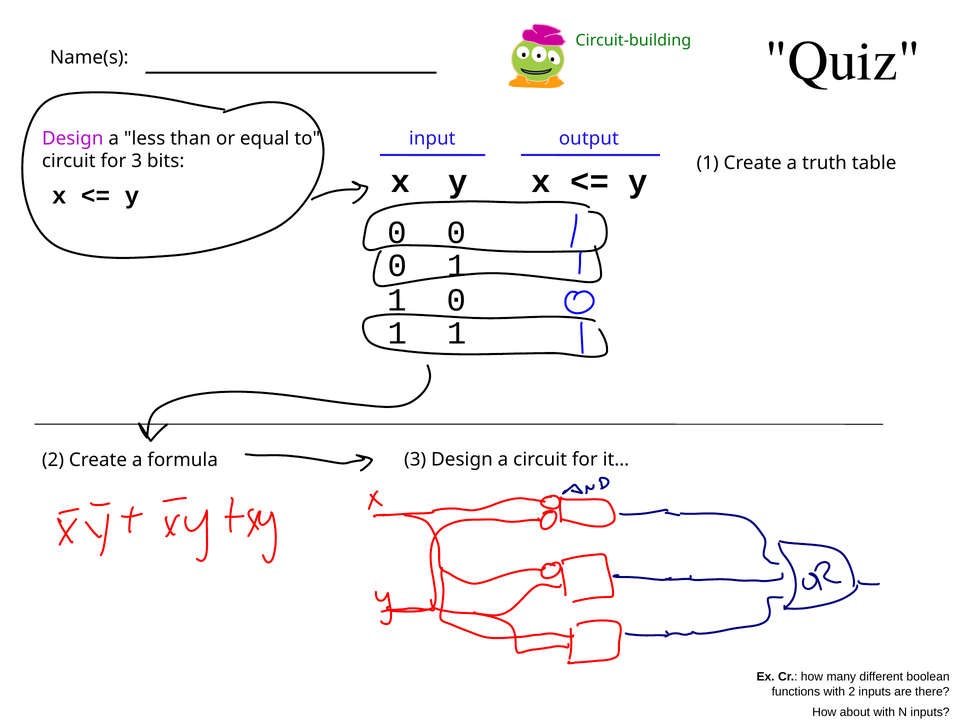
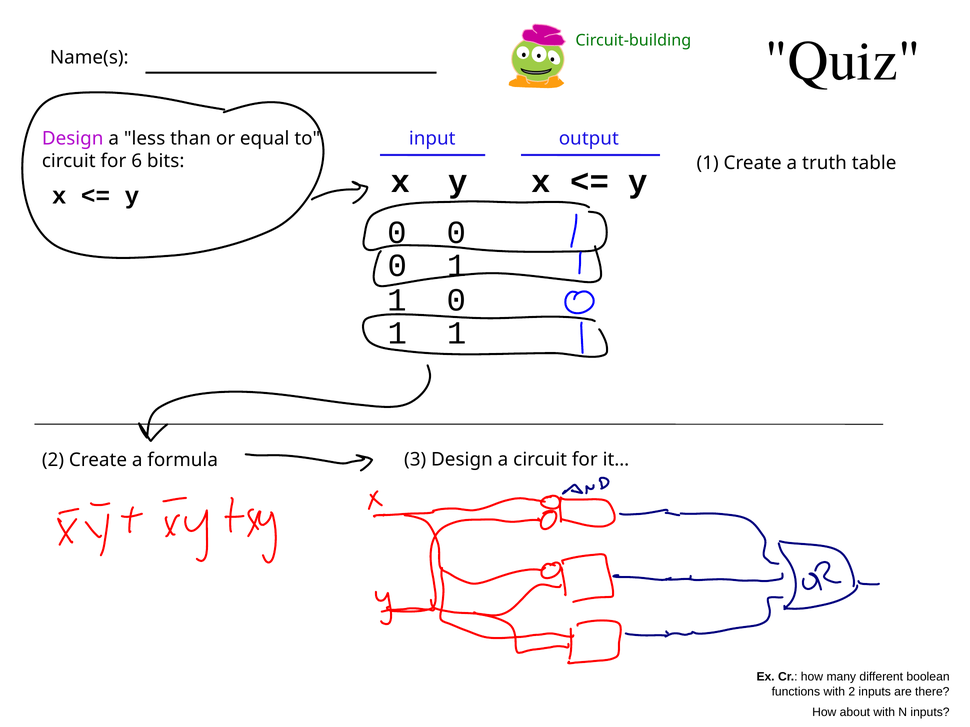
for 3: 3 -> 6 (137, 161)
